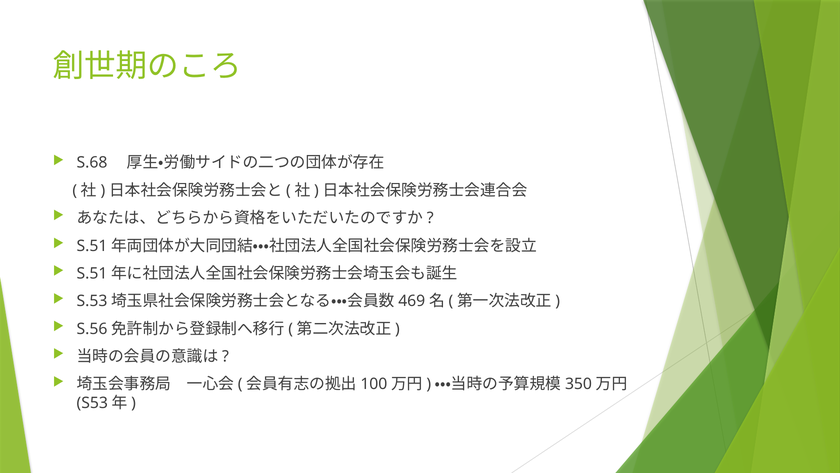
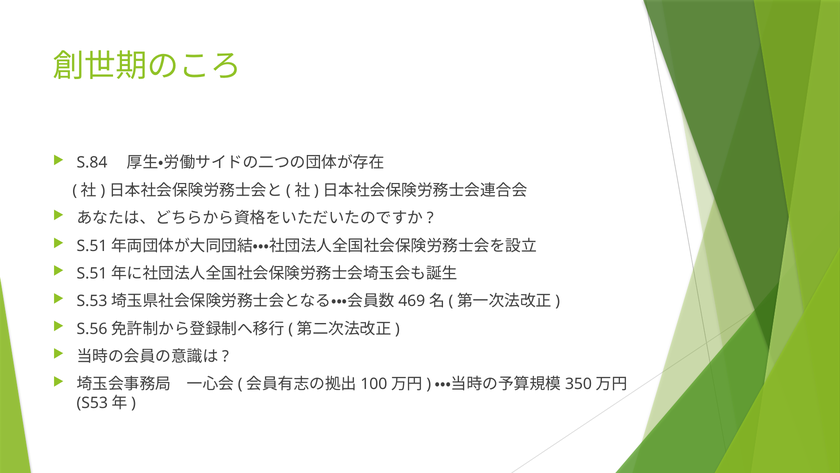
S.68: S.68 -> S.84 (92, 163)
